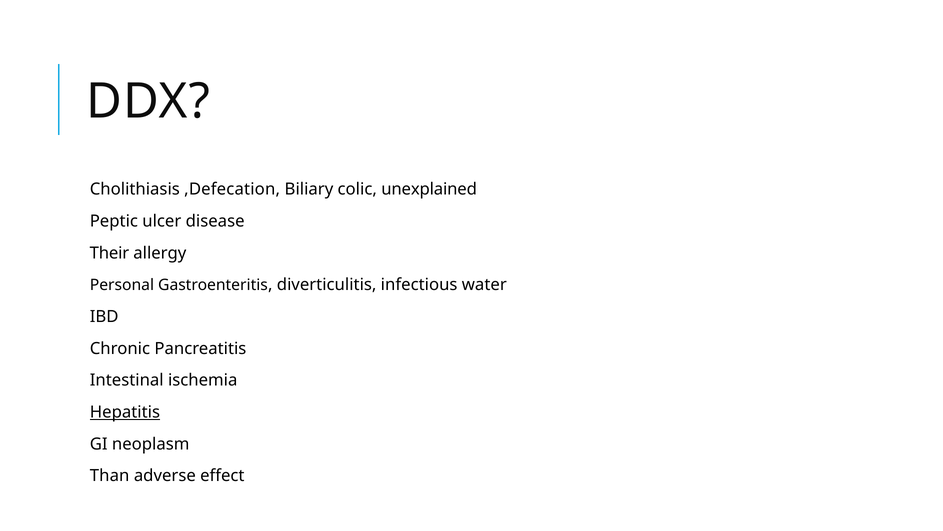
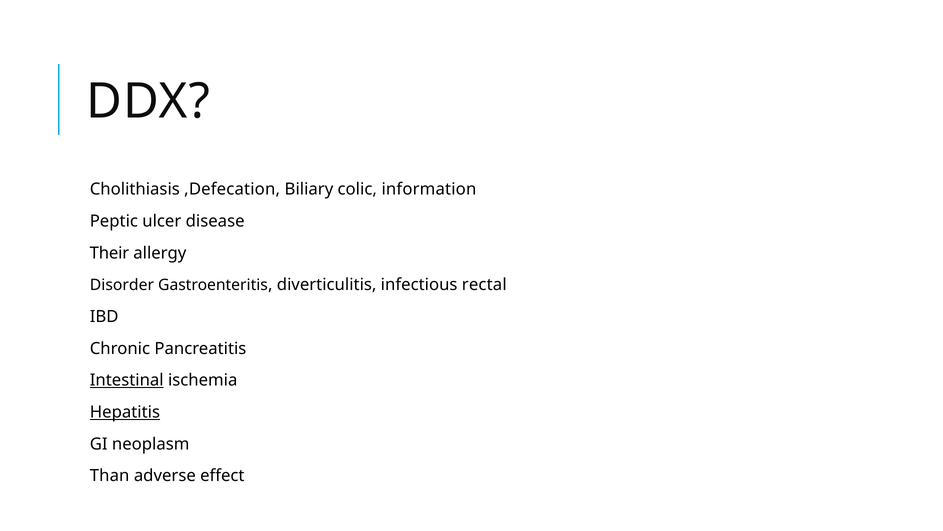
unexplained: unexplained -> information (429, 189)
Personal: Personal -> Disorder (122, 285)
water: water -> rectal (484, 285)
Intestinal underline: none -> present (127, 380)
